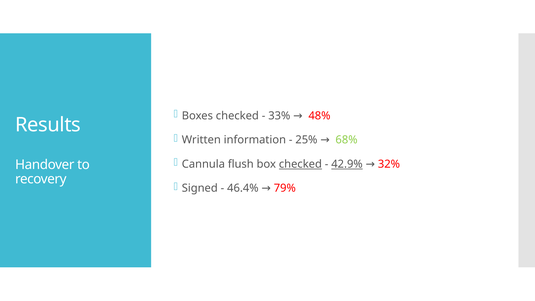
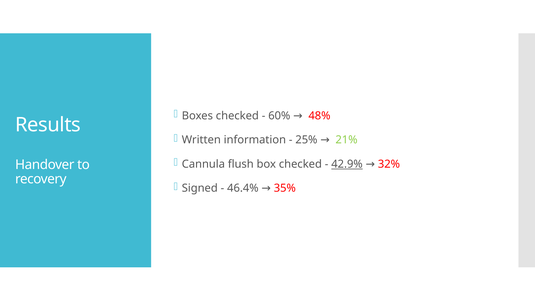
33%: 33% -> 60% (279, 116)
68%: 68% -> 21% (347, 140)
checked underline: present -> none (300, 164)
79%: 79% -> 35% (285, 188)
